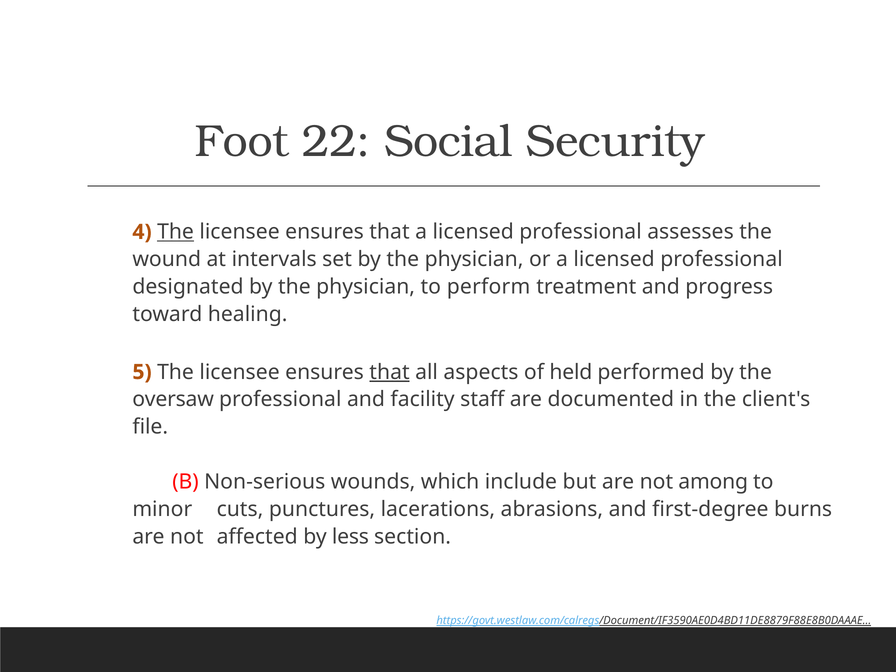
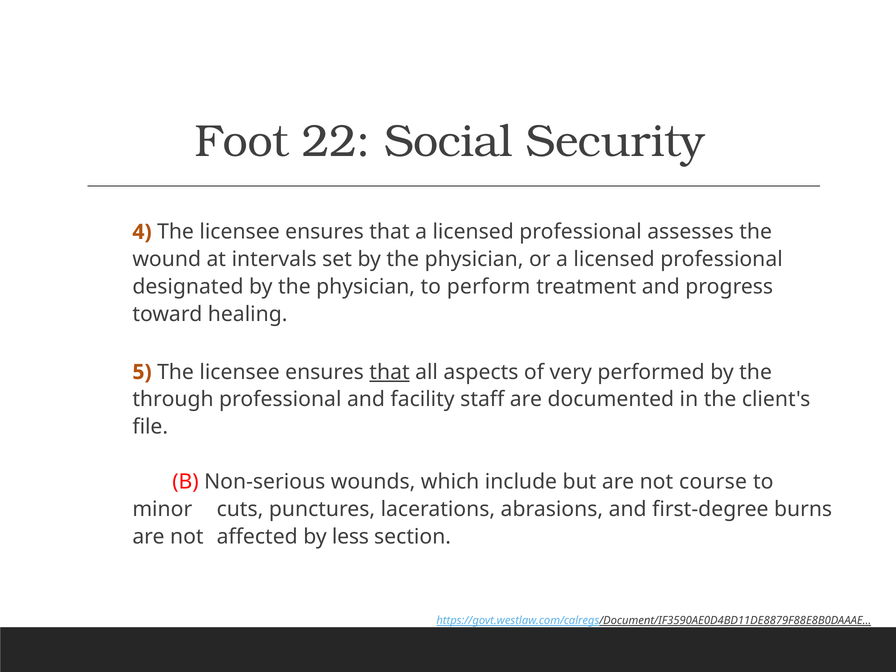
The underline: present -> none (176, 232)
held: held -> very (571, 372)
oversaw: oversaw -> through (173, 399)
among: among -> course (713, 482)
